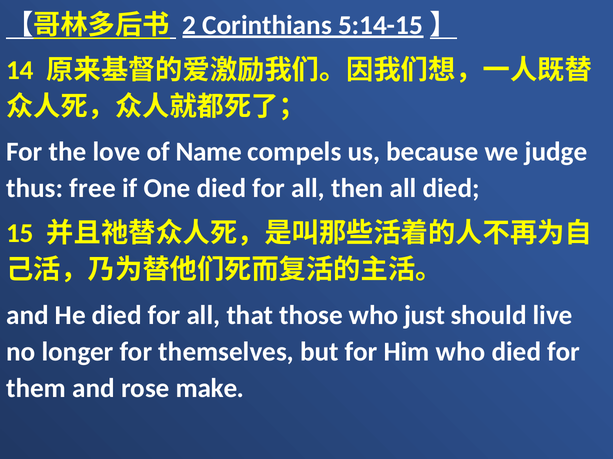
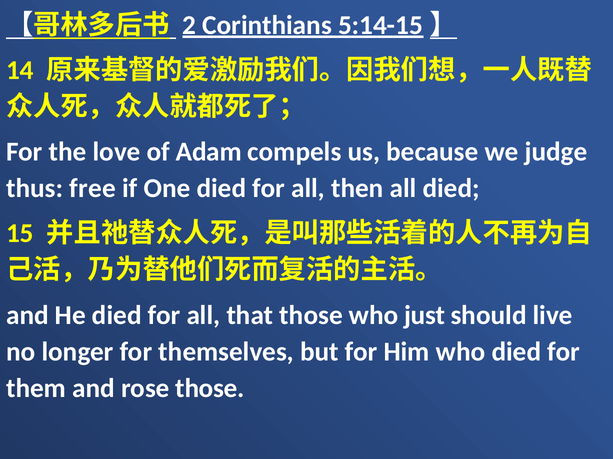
Name: Name -> Adam (209, 152)
rose make: make -> those (210, 389)
